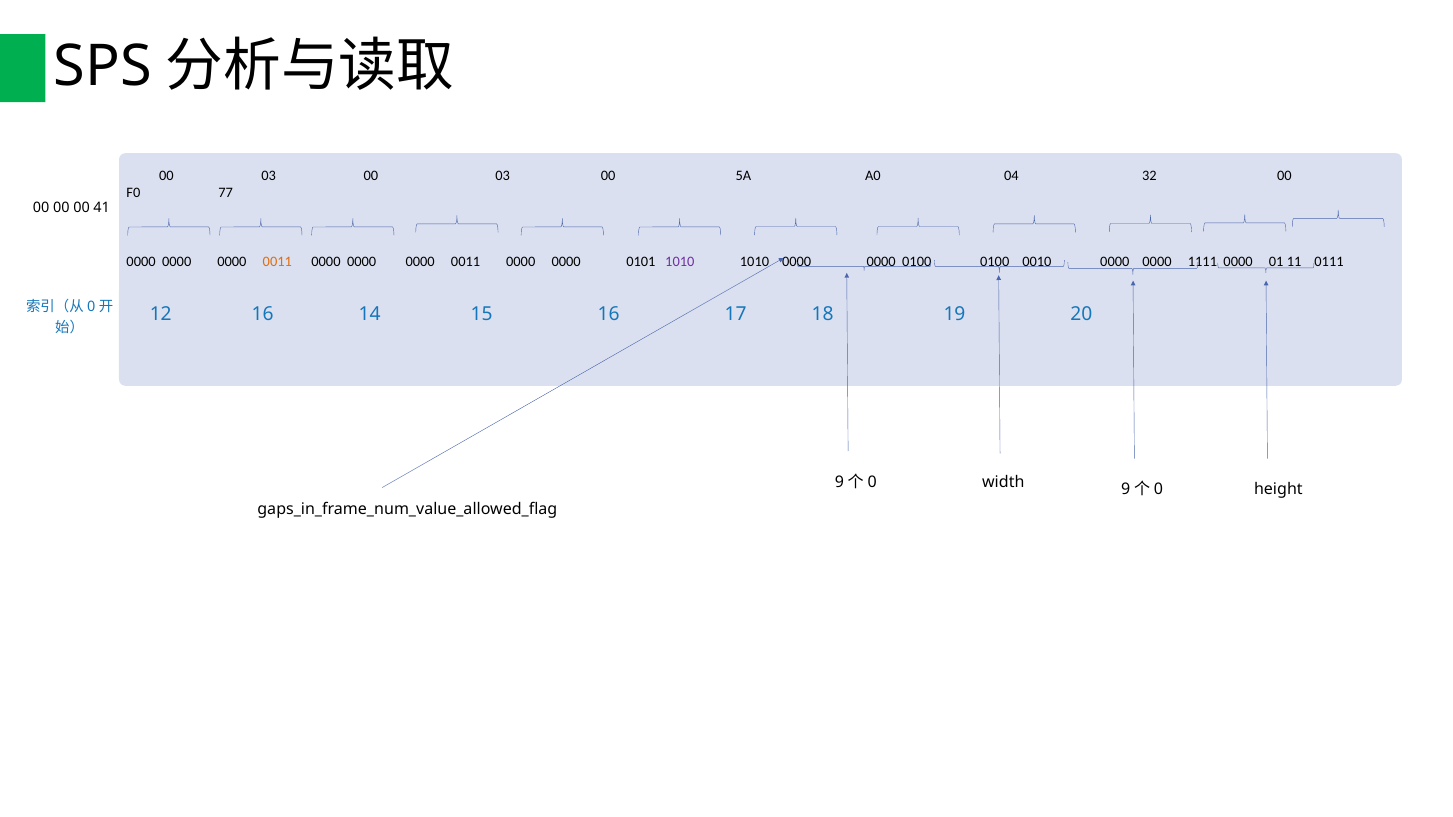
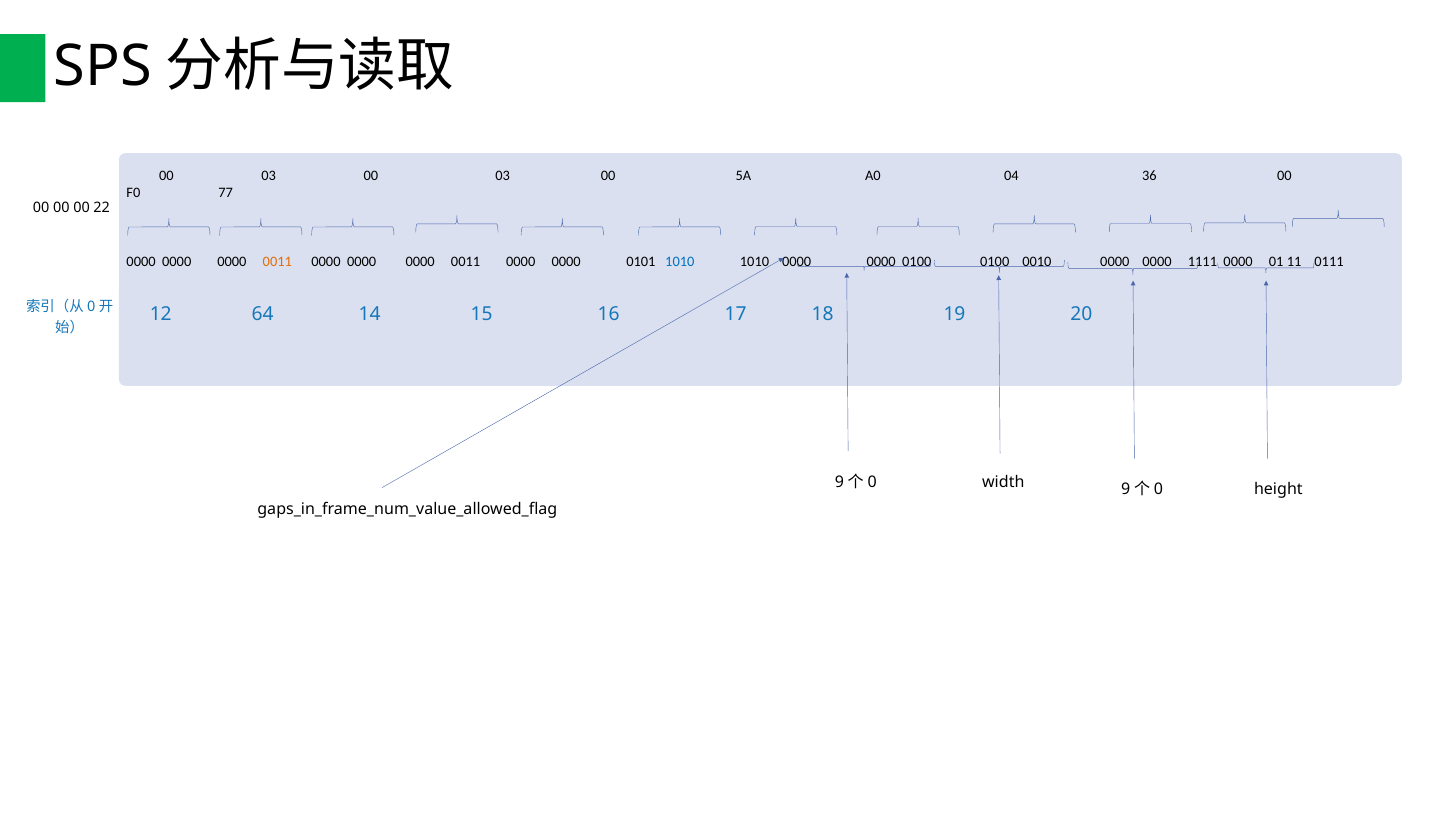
32: 32 -> 36 (1149, 175)
41: 41 -> 22 (102, 208)
1010 colour: purple -> blue (680, 262)
12 16: 16 -> 64 (263, 314)
